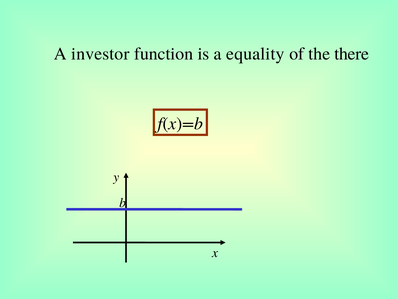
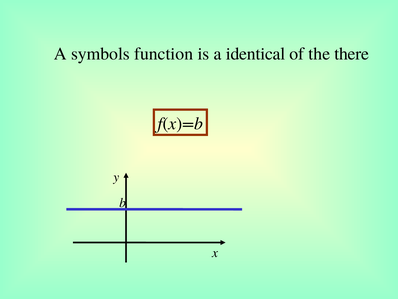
investor: investor -> symbols (100, 54)
equality: equality -> identical (256, 54)
